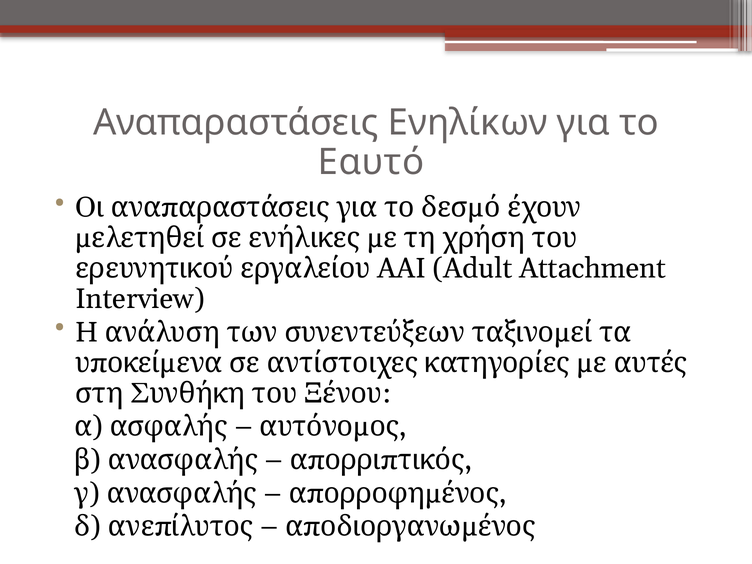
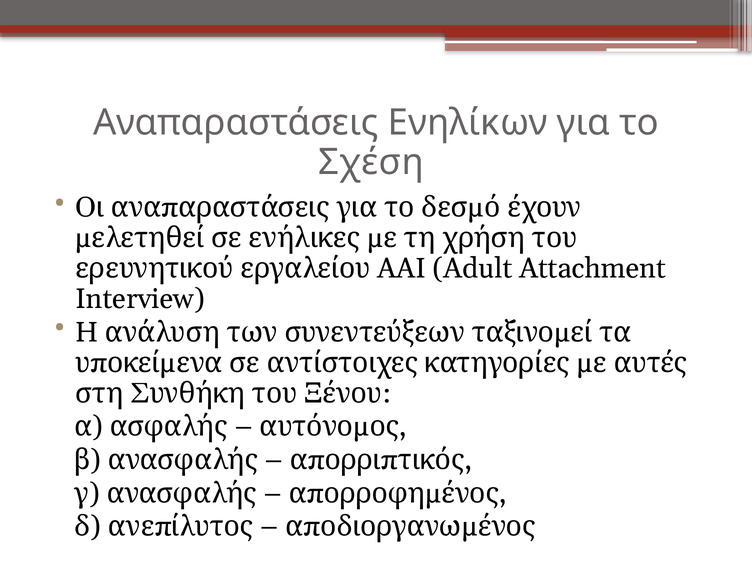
Εαυτό: Εαυτό -> Σχέση (371, 162)
